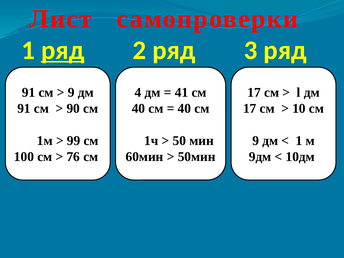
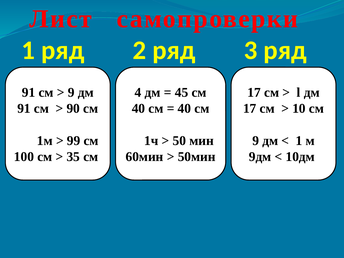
ряд underline: present -> none (63, 50)
41: 41 -> 45 (182, 92)
76: 76 -> 35 (73, 157)
